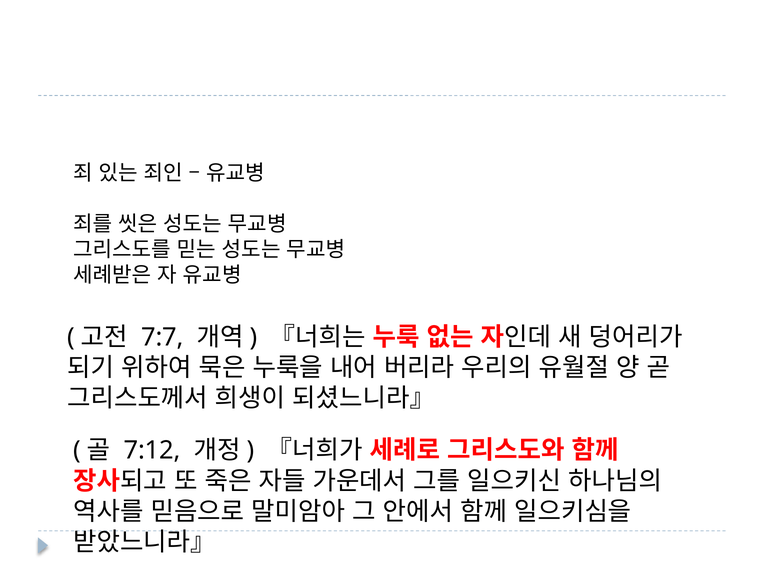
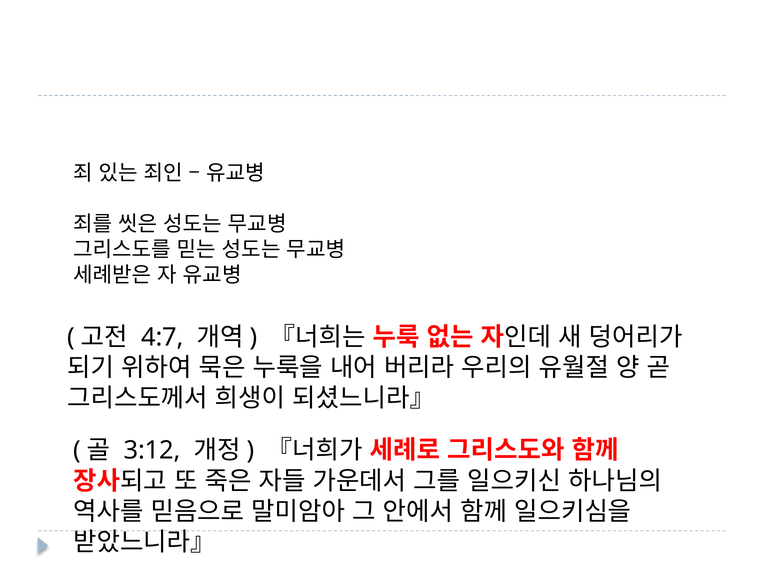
7:7: 7:7 -> 4:7 (162, 337)
7:12: 7:12 -> 3:12 (152, 451)
